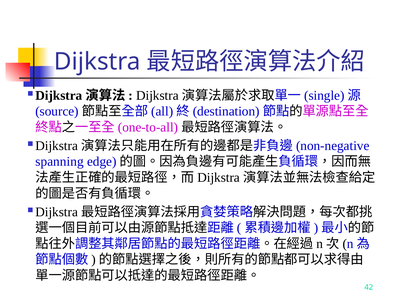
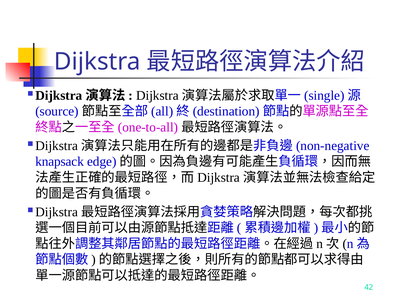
spanning: spanning -> knapsack (60, 161)
